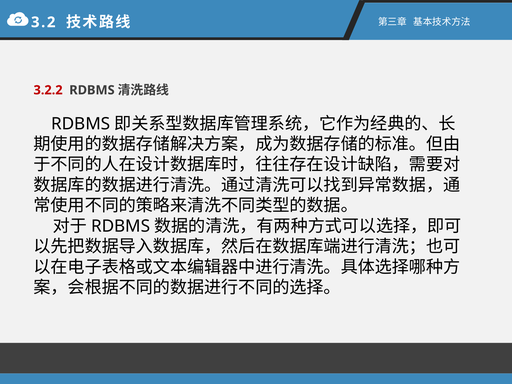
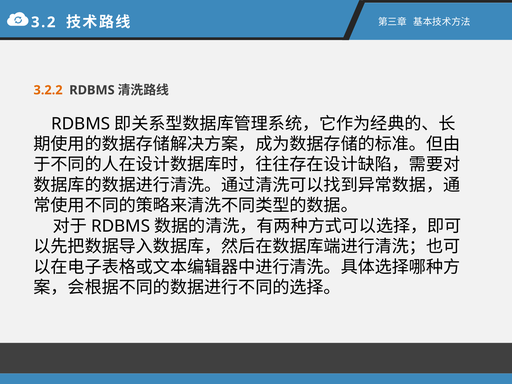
3.2.2 colour: red -> orange (48, 90)
